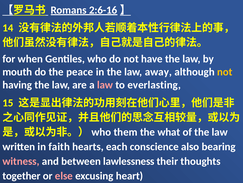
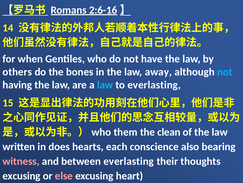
mouth: mouth -> others (17, 72)
peace: peace -> bones (80, 72)
not colour: yellow -> light blue (225, 72)
law colour: pink -> light blue (105, 85)
what: what -> clean (169, 132)
faith: faith -> does (59, 146)
between lawlessness: lawlessness -> everlasting (129, 161)
together: together -> excusing (21, 175)
